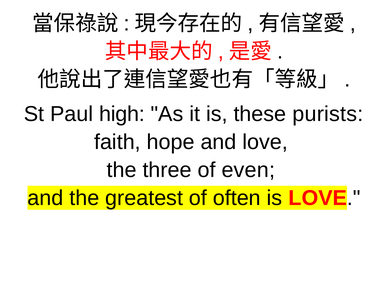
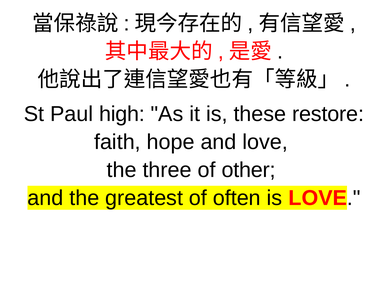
purists: purists -> restore (328, 114)
even: even -> other (249, 170)
